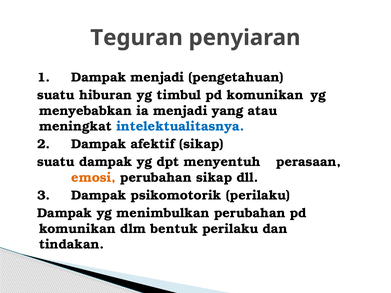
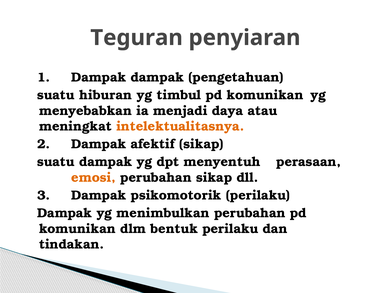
Dampak menjadi: menjadi -> dampak (157, 77)
yang: yang -> daya (228, 111)
intelektualitasnya colour: blue -> orange (180, 126)
